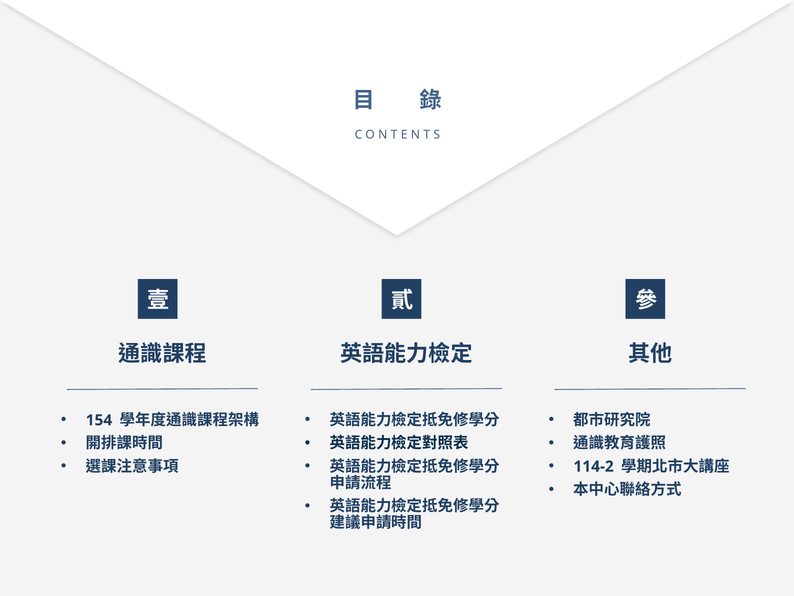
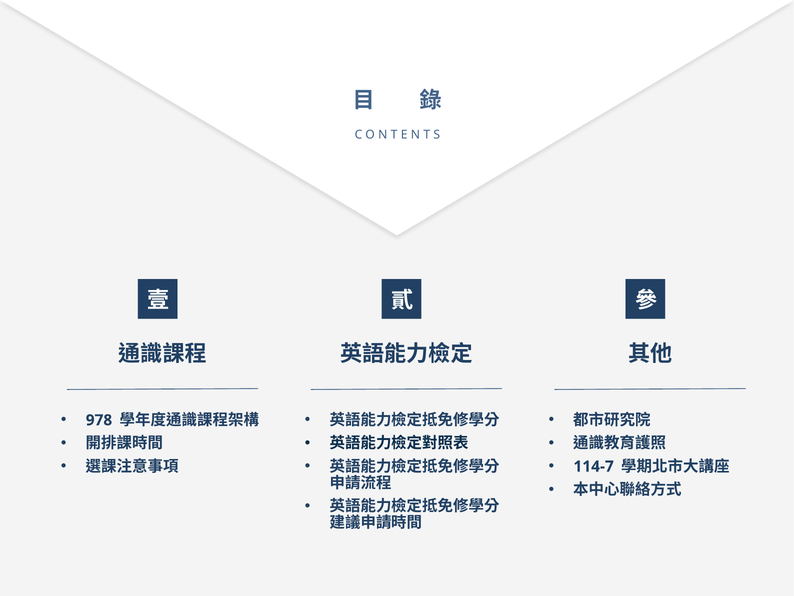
154: 154 -> 978 (99, 420)
114-2: 114-2 -> 114-7 (594, 466)
